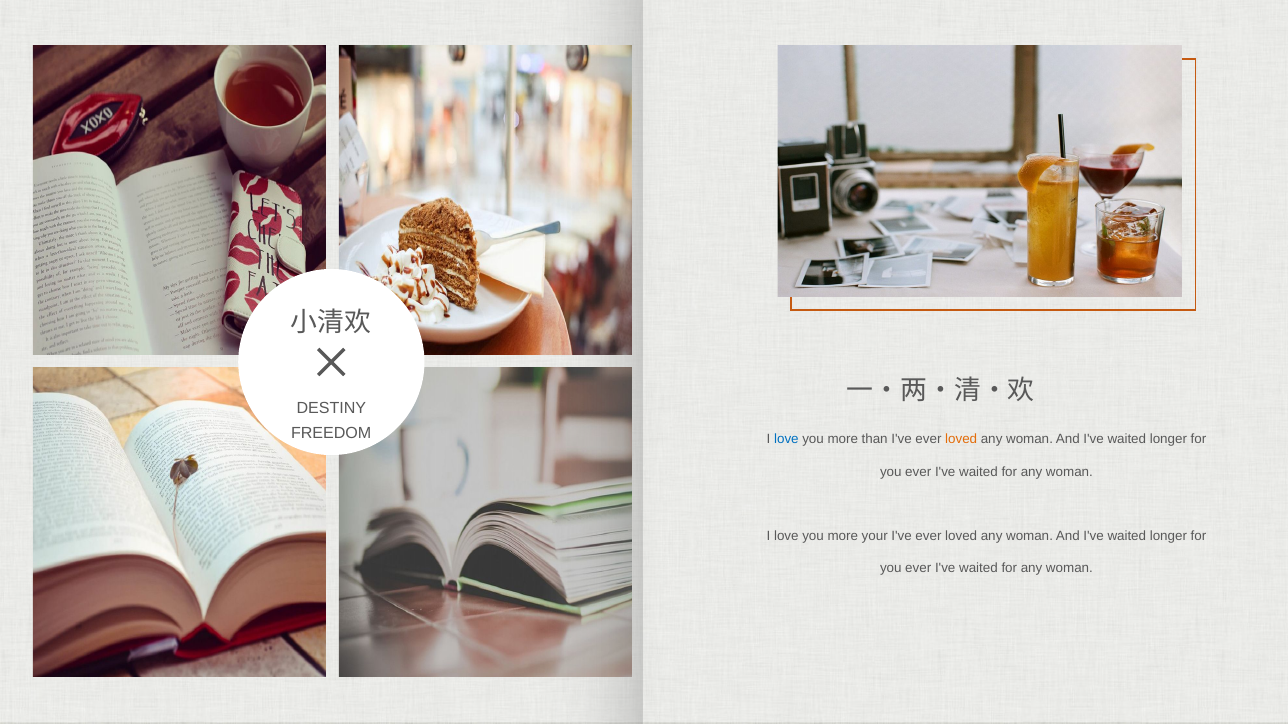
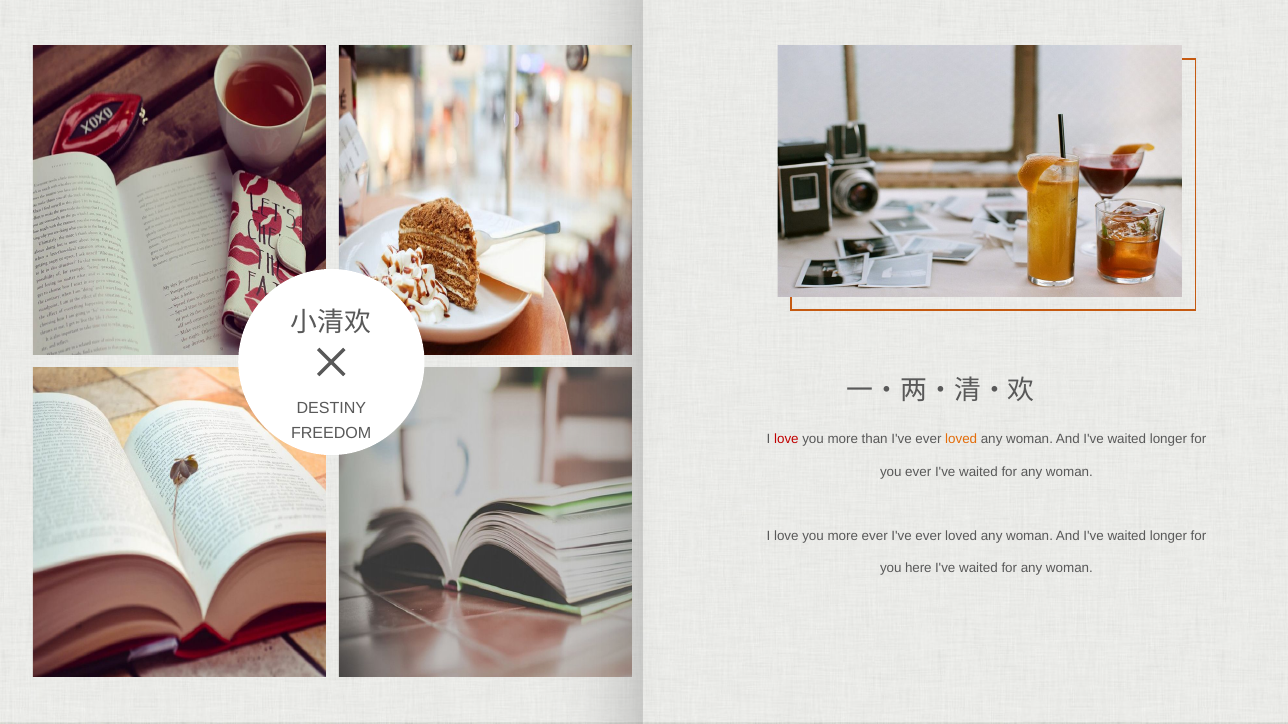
love colour: blue -> red (786, 440)
more your: your -> ever (875, 536)
ever: ever -> here (918, 569)
